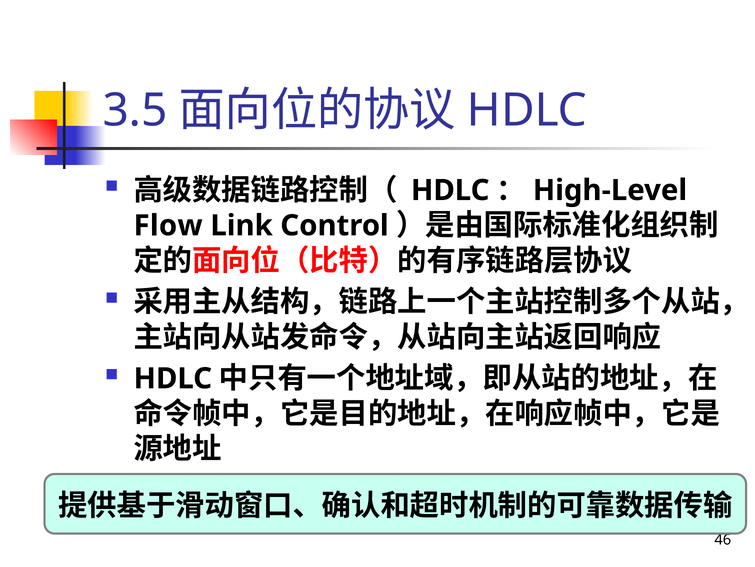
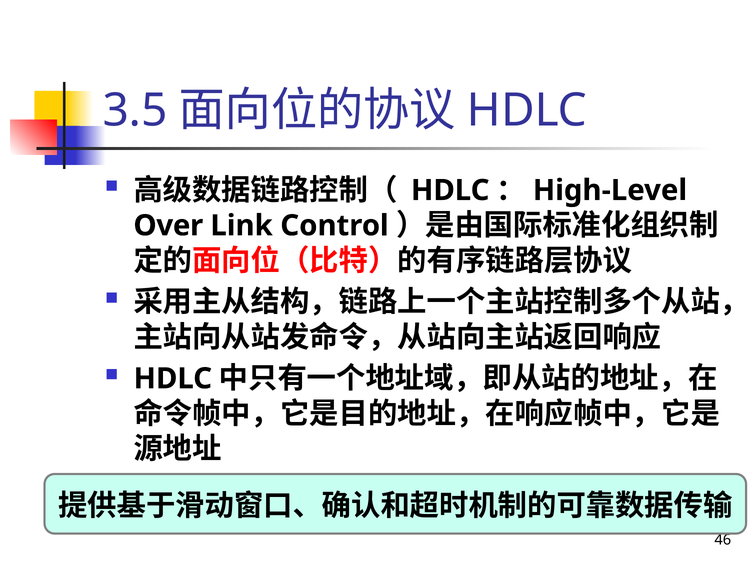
Flow: Flow -> Over (168, 225)
